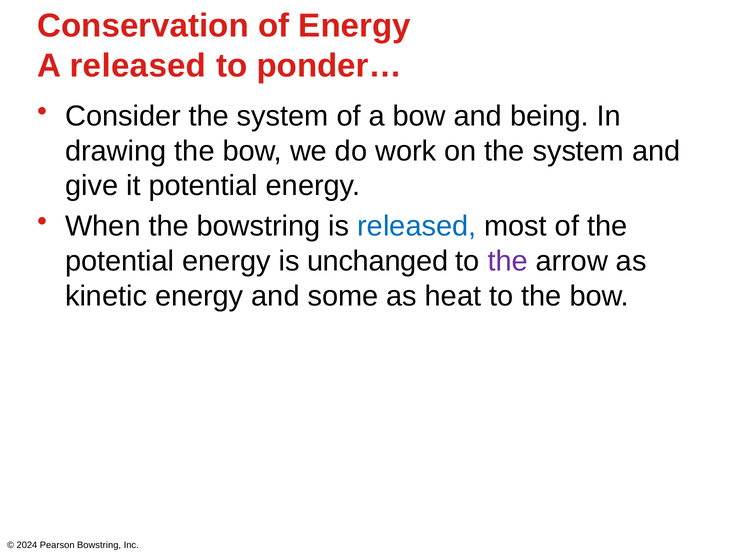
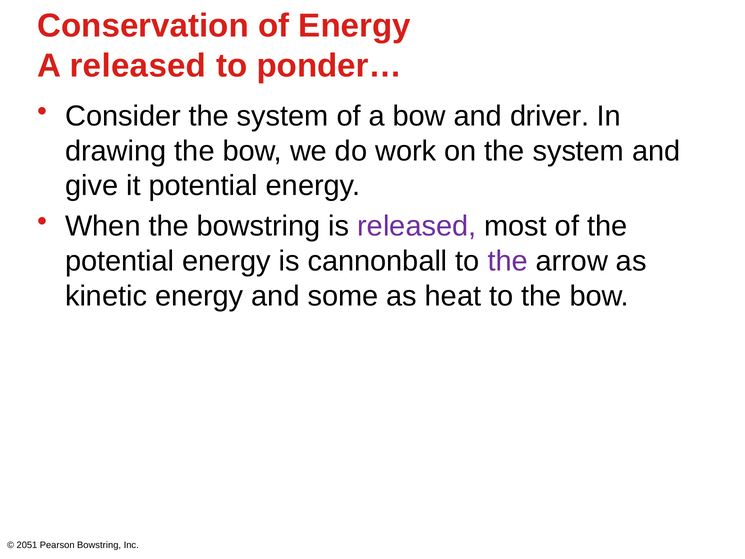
being: being -> driver (550, 116)
released colour: blue -> purple (417, 226)
unchanged: unchanged -> cannonball (378, 261)
2024: 2024 -> 2051 (27, 545)
